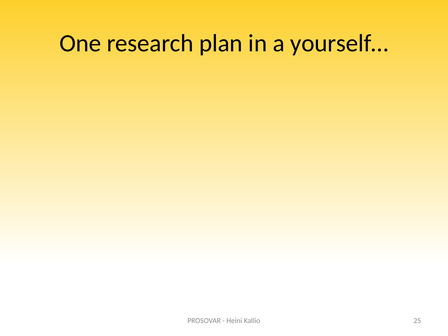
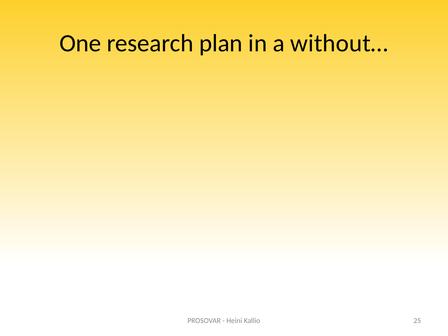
yourself…: yourself… -> without… (339, 43)
